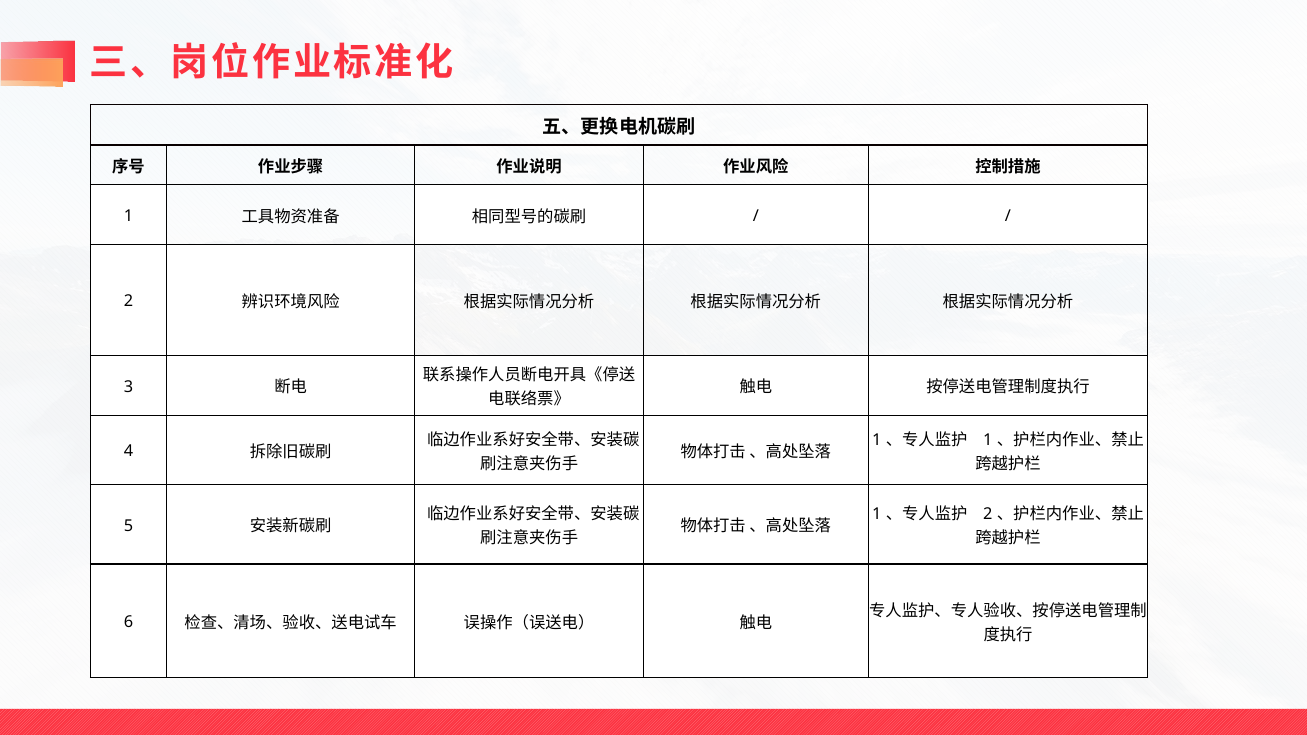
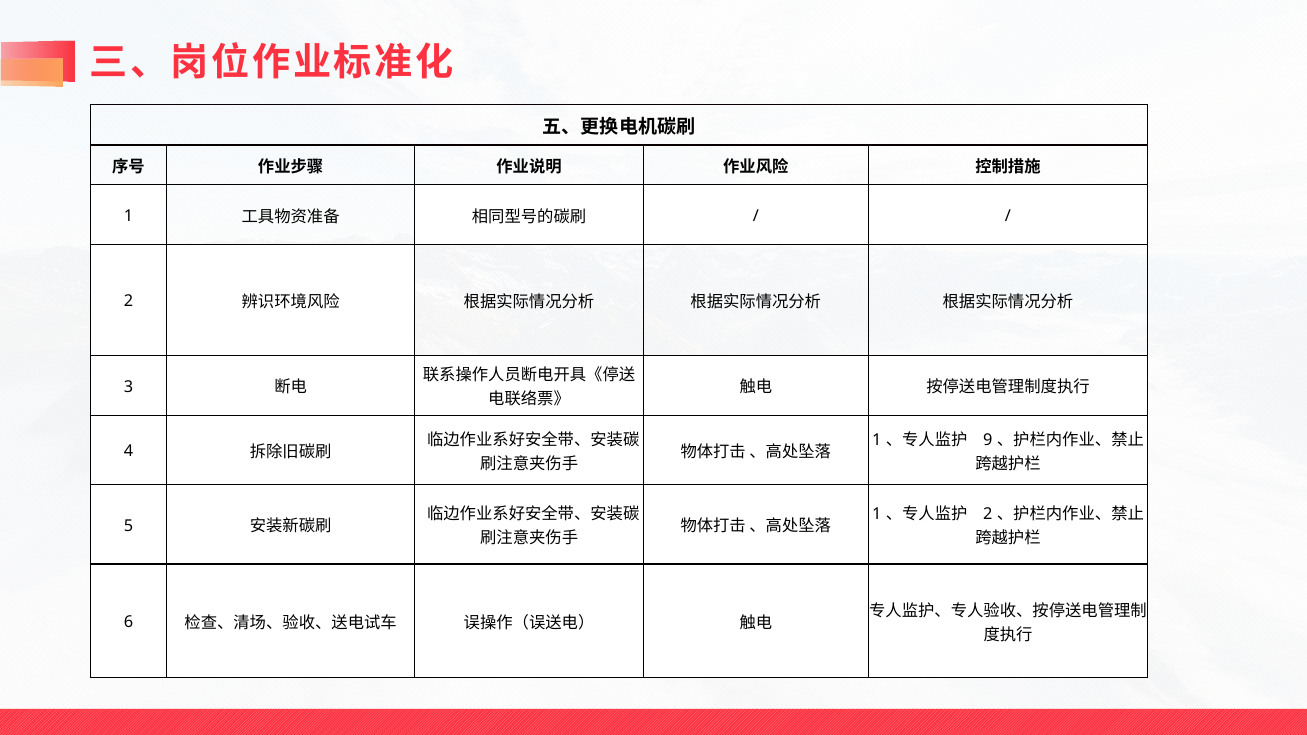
1: 1 -> 9 (988, 440)
